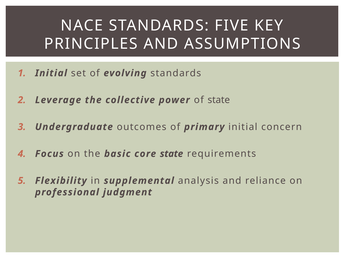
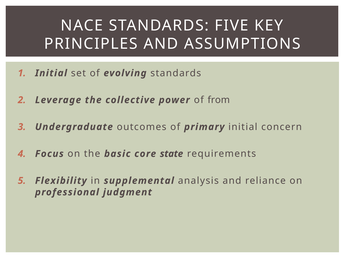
of state: state -> from (219, 100)
